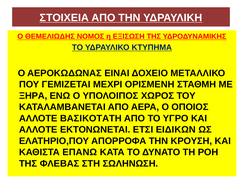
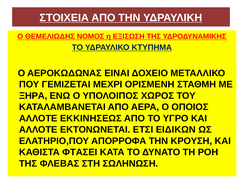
ΒΑΣΙΚΟΤΑΤΗ: ΒΑΣΙΚΟΤΑΤΗ -> ΕΚΚΙΝΗΣΕΩΣ (91, 118)
ΕΠΑΝΩ: ΕΠΑΝΩ -> ΦΤΑΣΕΙ (80, 152)
